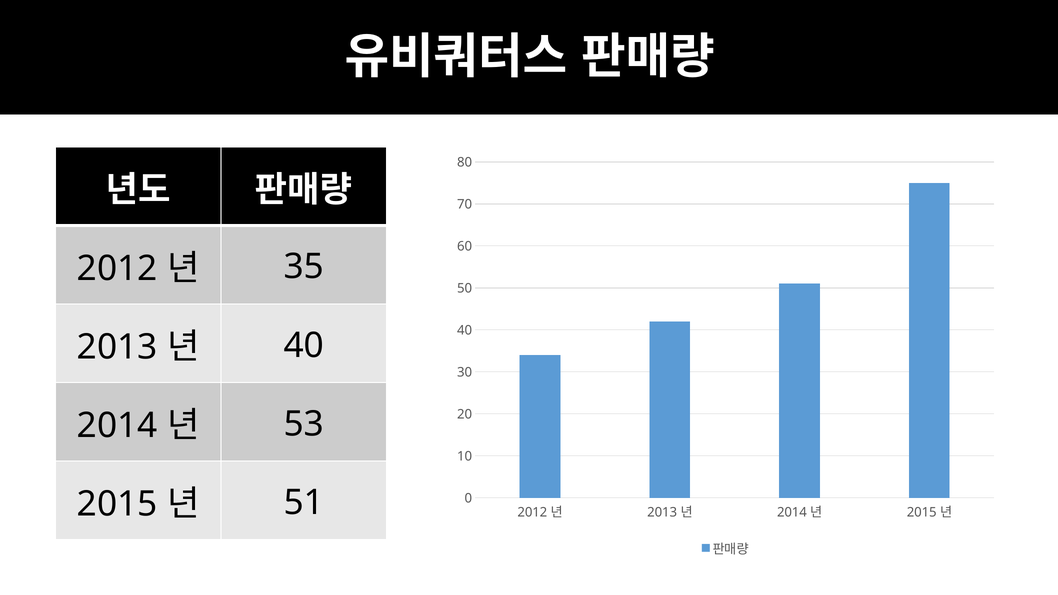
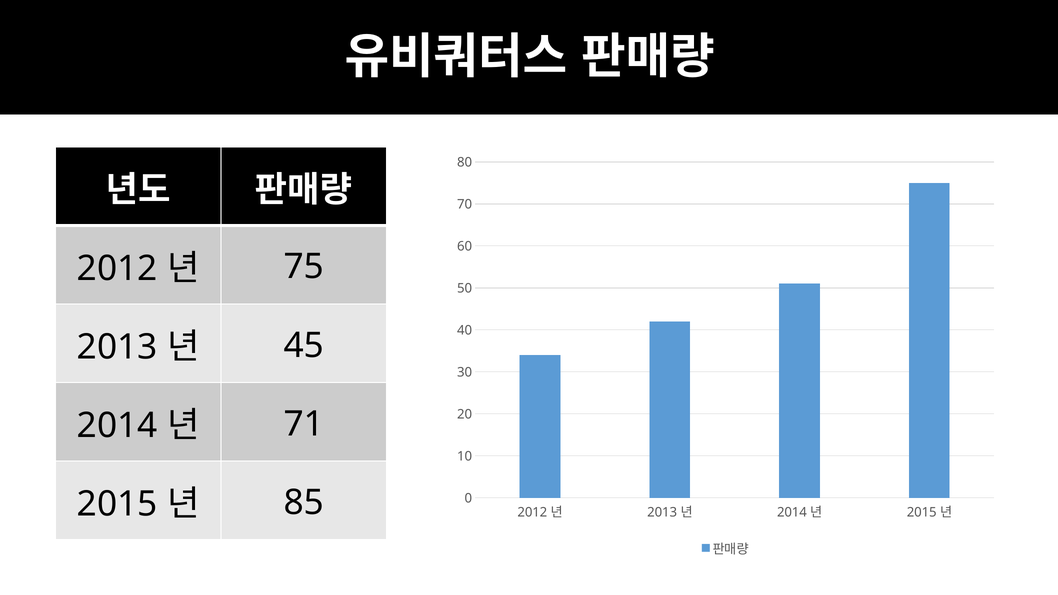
35: 35 -> 75 (304, 267)
40: 40 -> 45 (304, 345)
53: 53 -> 71 (304, 424)
51: 51 -> 85 (304, 503)
